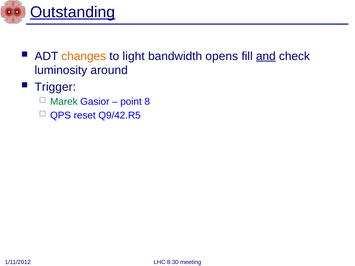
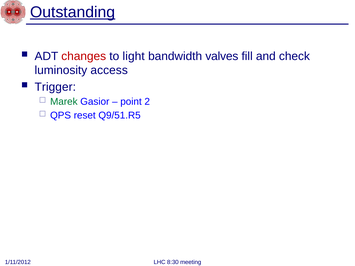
changes colour: orange -> red (84, 56)
opens: opens -> valves (222, 56)
and underline: present -> none (266, 56)
around: around -> access (109, 70)
8: 8 -> 2 (147, 102)
Q9/42.R5: Q9/42.R5 -> Q9/51.R5 (120, 116)
